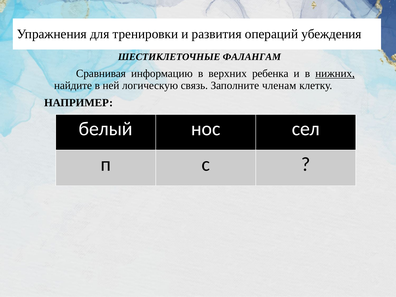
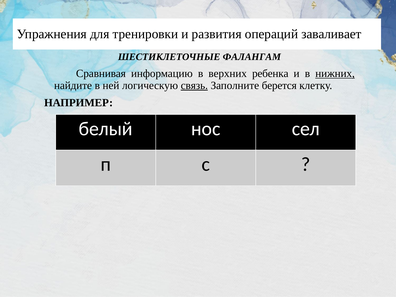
убеждения: убеждения -> заваливает (331, 34)
связь underline: none -> present (194, 85)
членам: членам -> берется (279, 85)
